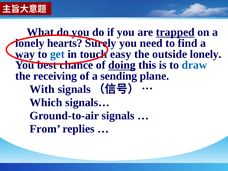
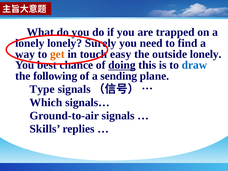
trapped underline: present -> none (175, 32)
hearts: hearts -> lonely (65, 43)
get colour: blue -> orange (57, 54)
receiving: receiving -> following (55, 76)
With: With -> Type (42, 89)
From: From -> Skills (45, 129)
